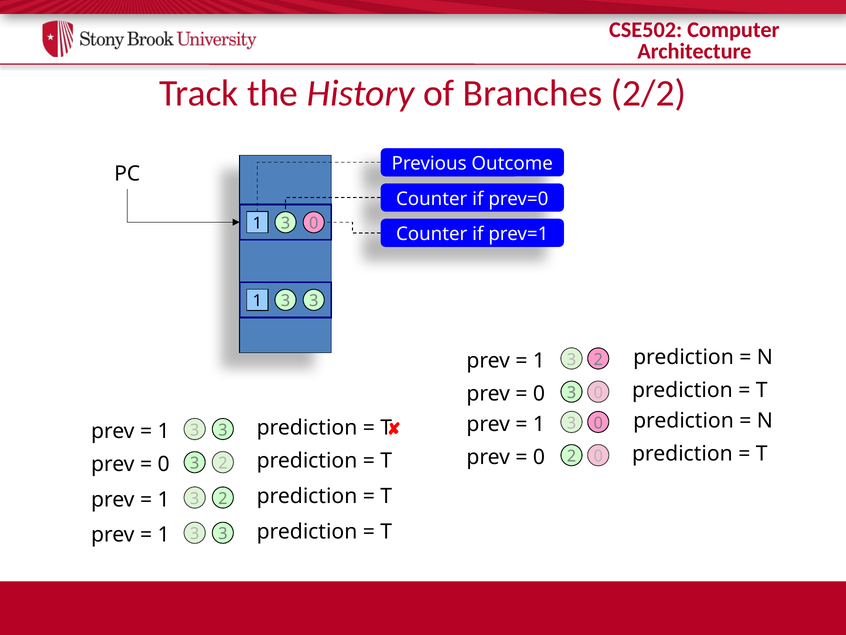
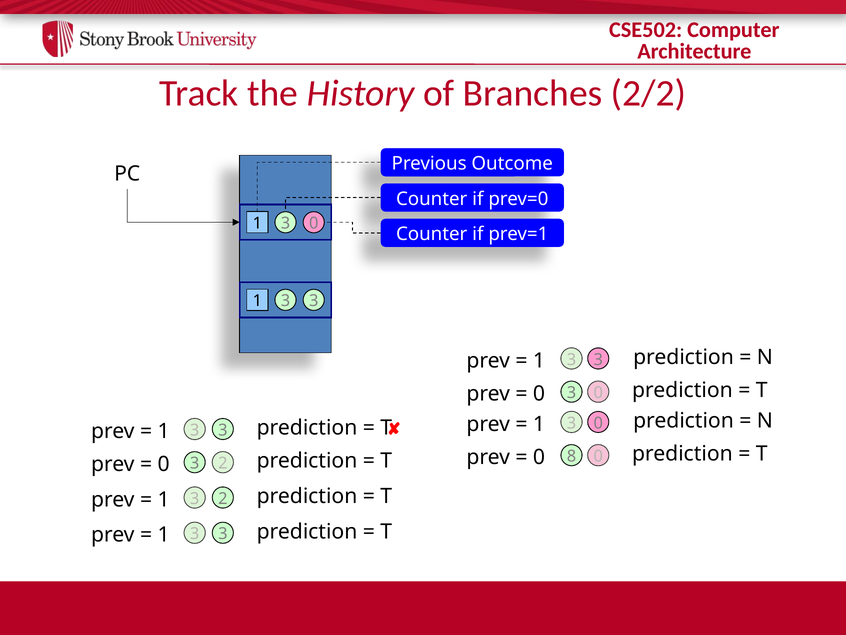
2: 2 -> 3 (598, 359)
0 2: 2 -> 8 (572, 456)
